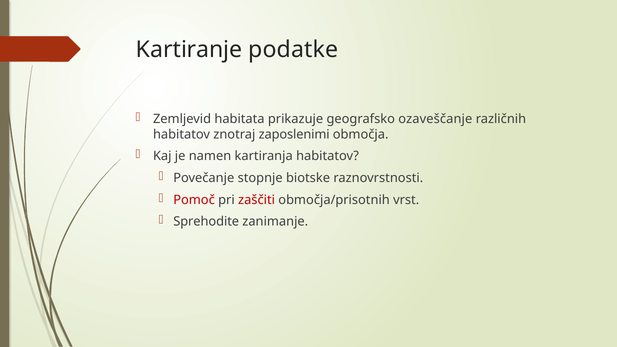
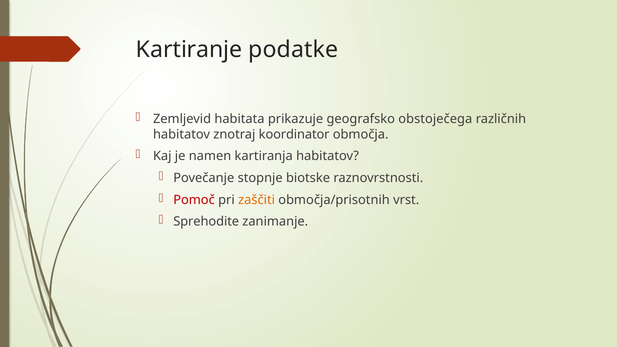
ozaveščanje: ozaveščanje -> obstoječega (435, 119)
zaposlenimi: zaposlenimi -> koordinator (294, 134)
zaščiti colour: red -> orange (257, 200)
